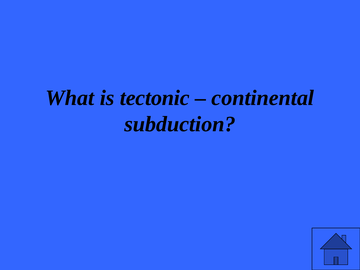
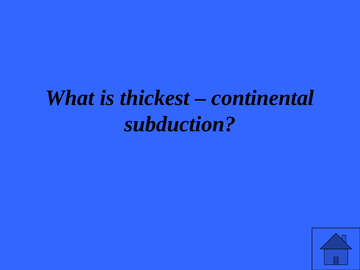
tectonic: tectonic -> thickest (155, 98)
